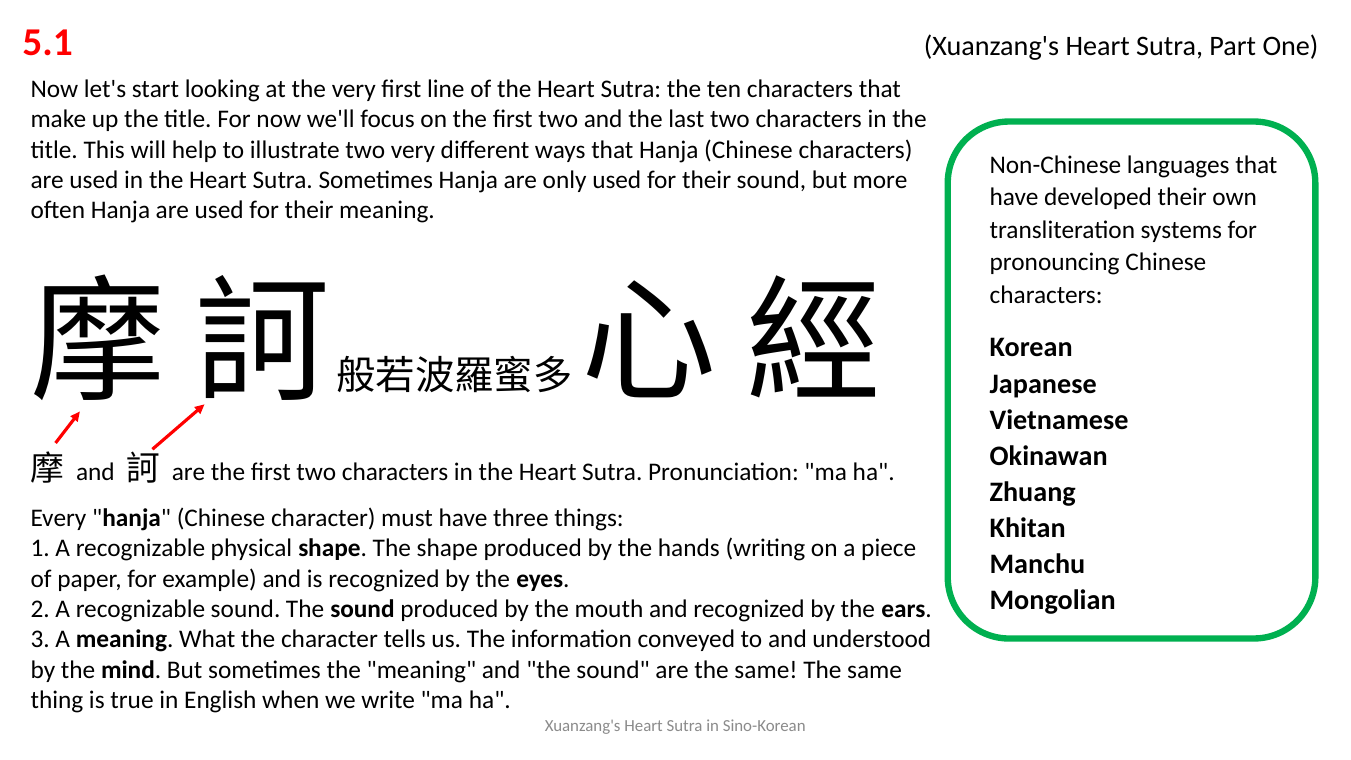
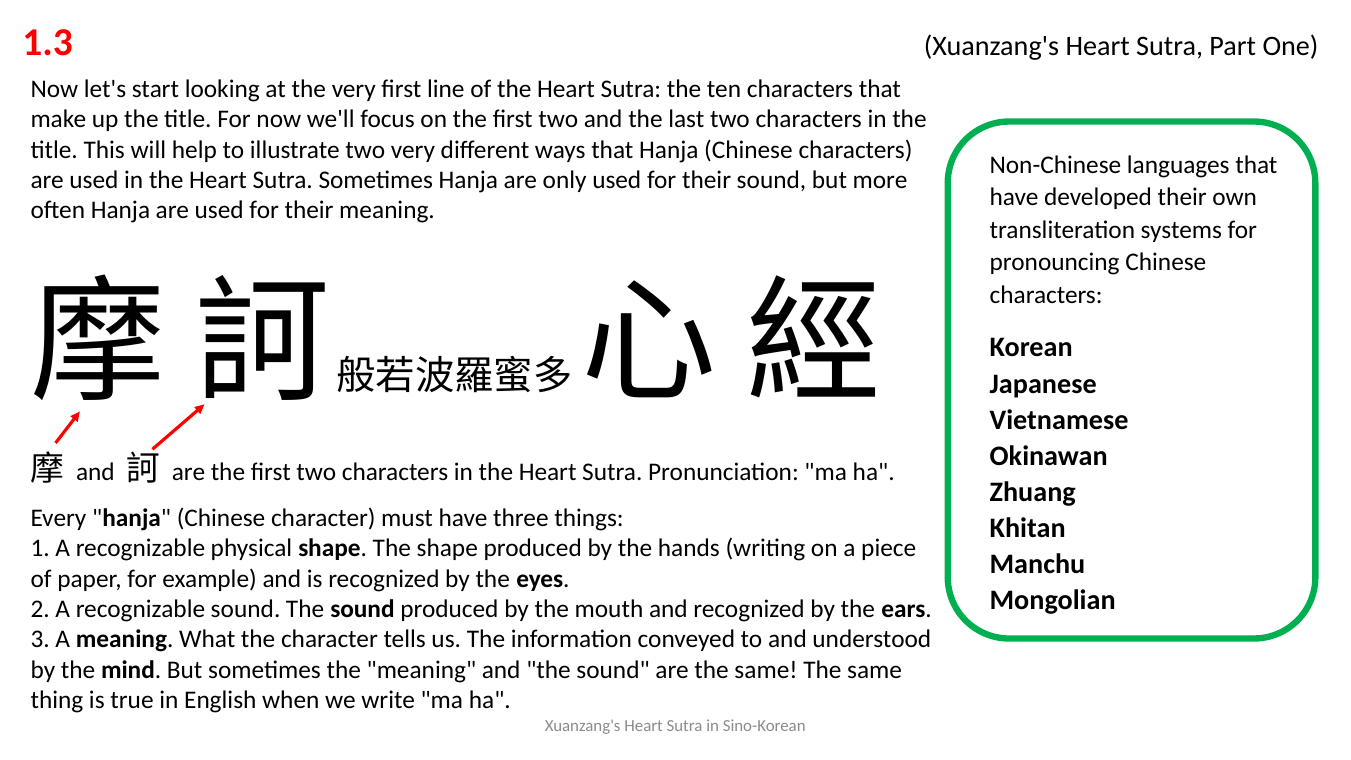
5.1: 5.1 -> 1.3 (48, 43)
